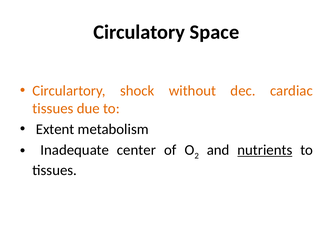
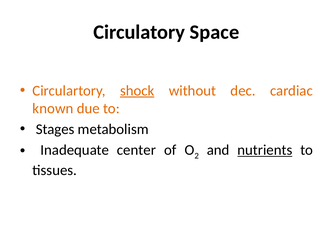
shock underline: none -> present (137, 91)
tissues: tissues -> known (53, 108)
Extent: Extent -> Stages (55, 129)
